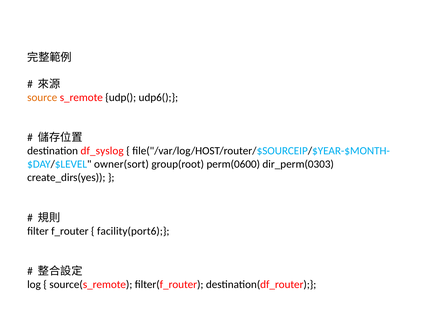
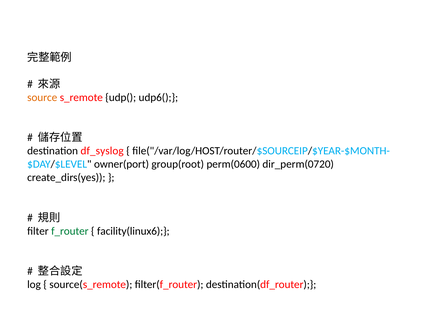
owner(sort: owner(sort -> owner(port (122, 165)
dir_perm(0303: dir_perm(0303 -> dir_perm(0720 (298, 165)
f_router colour: black -> green (70, 231)
facility(port6: facility(port6 -> facility(linux6 (133, 231)
